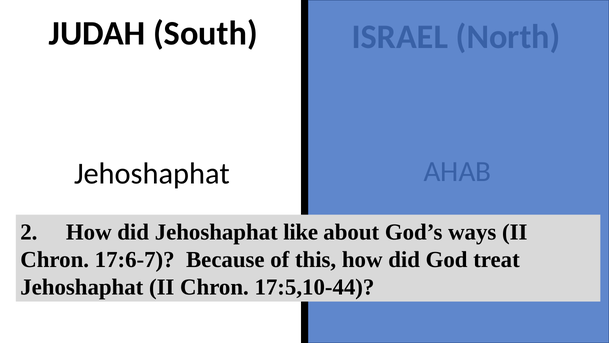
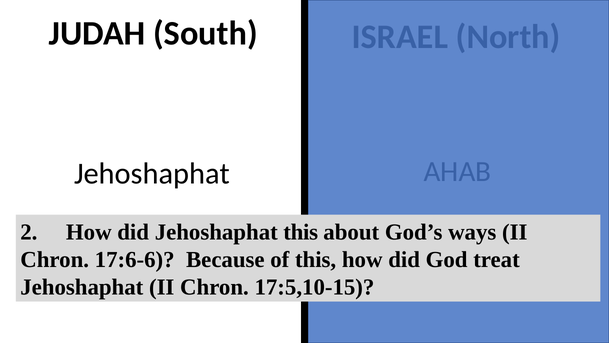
Jehoshaphat like: like -> this (301, 232)
17:6-7: 17:6-7 -> 17:6-6 (135, 259)
17:5,10-44: 17:5,10-44 -> 17:5,10-15 (314, 287)
